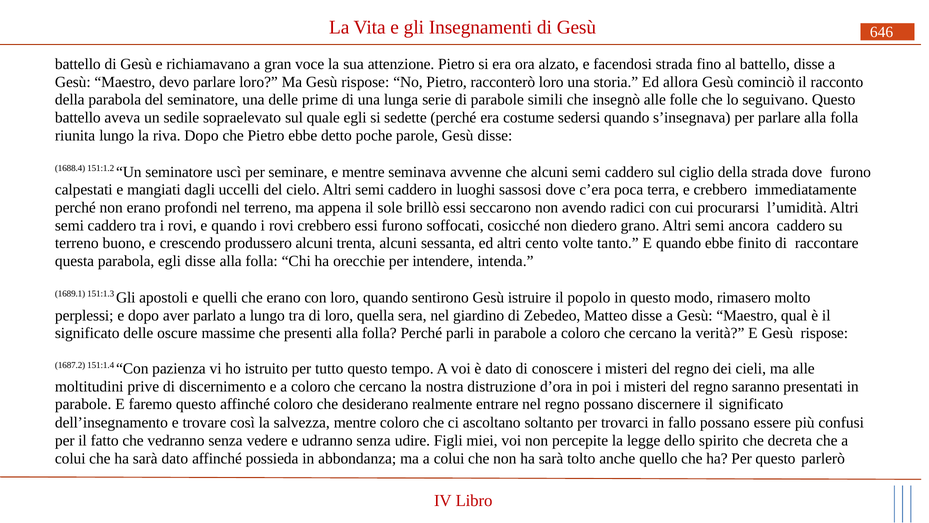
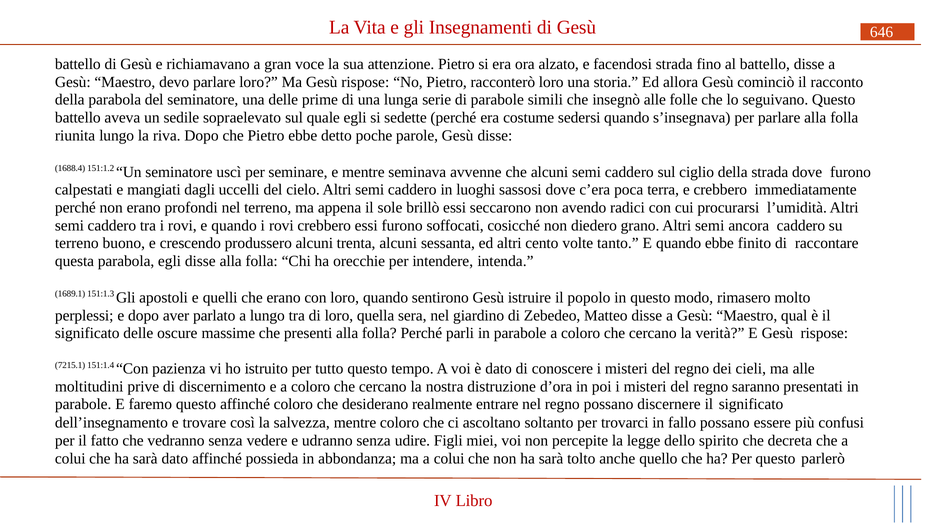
1687.2: 1687.2 -> 7215.1 (70, 365)
